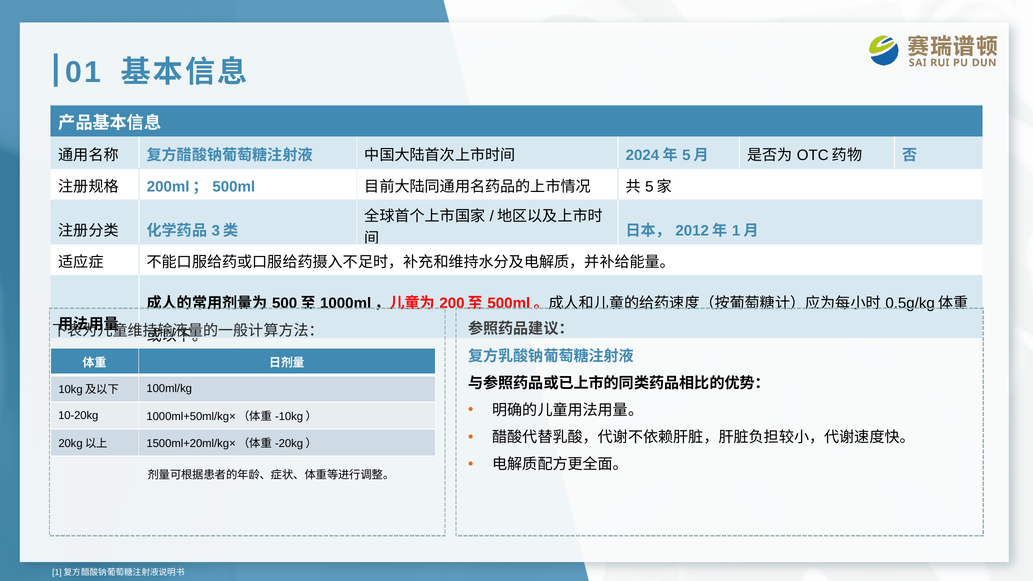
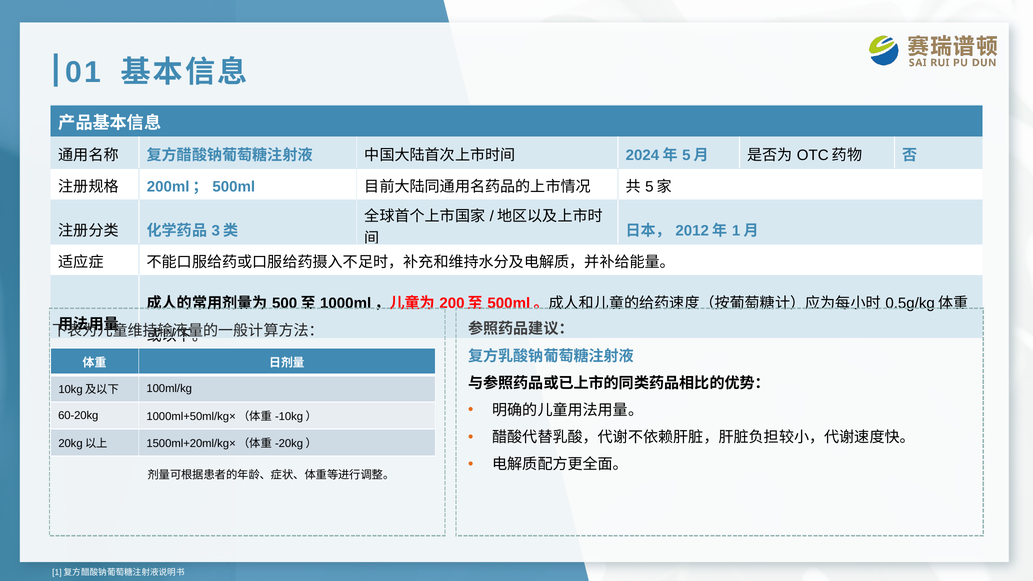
10-20kg: 10-20kg -> 60-20kg (78, 416)
